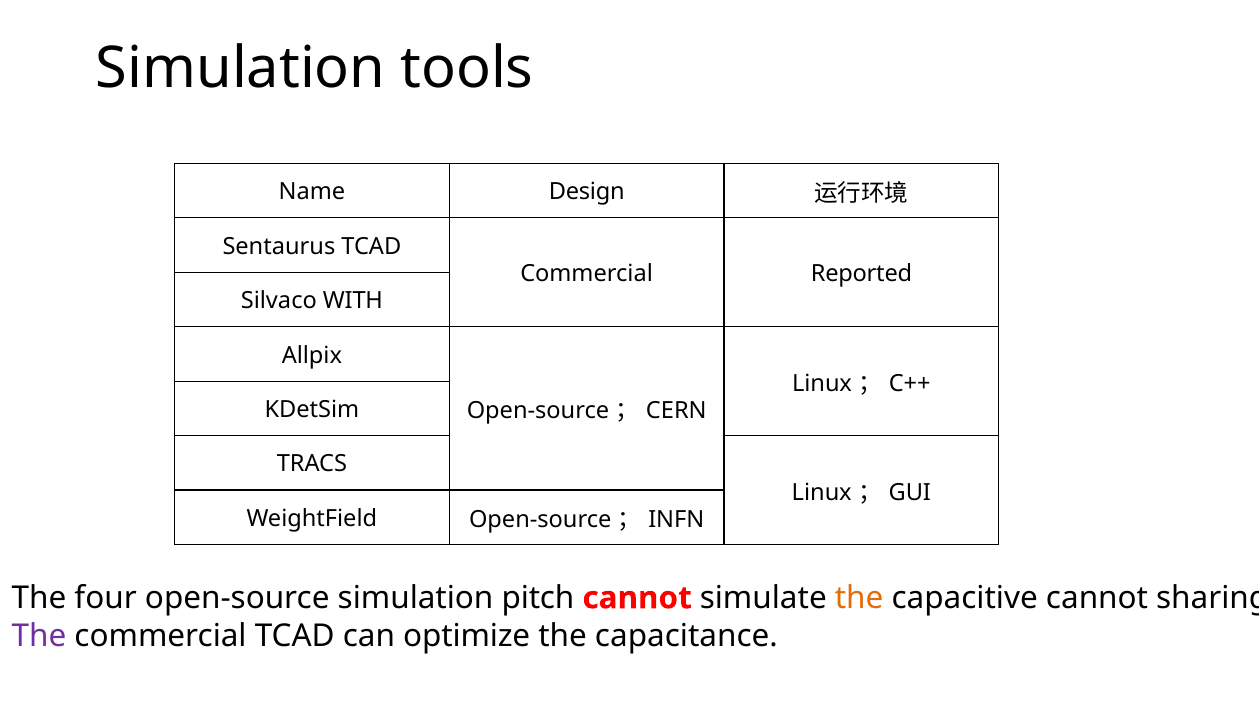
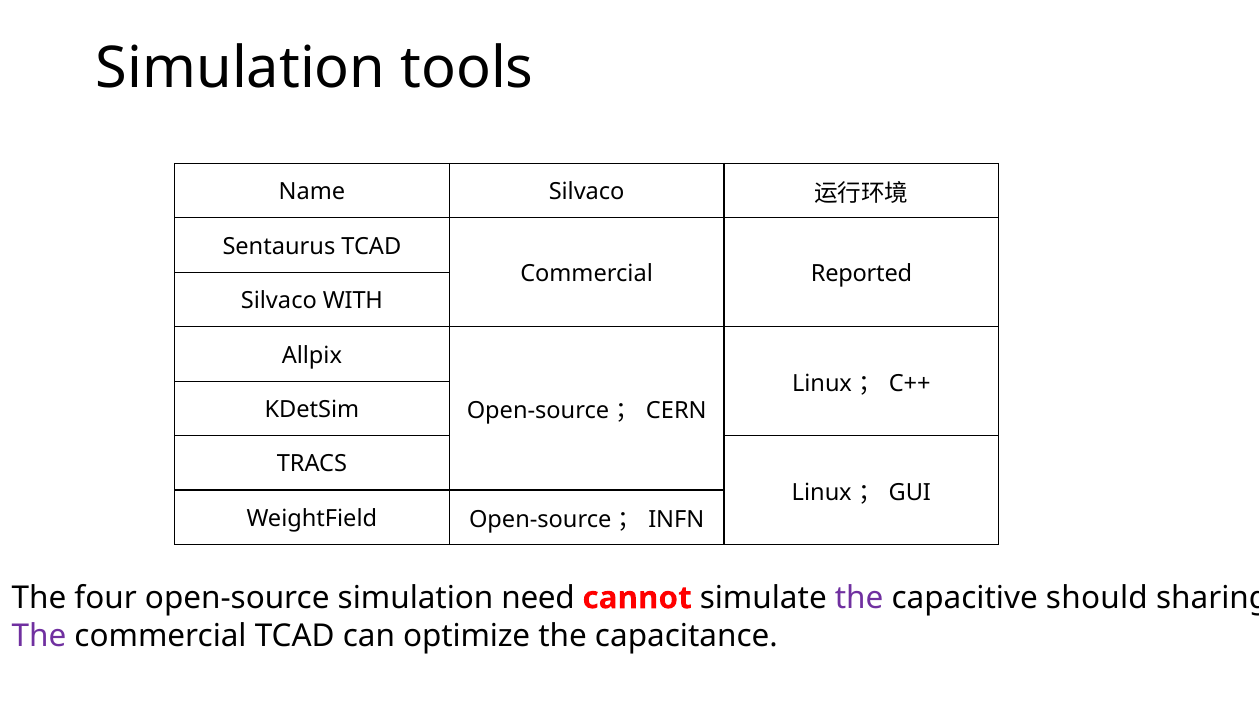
Name Design: Design -> Silvaco (587, 192)
pitch: pitch -> need (538, 598)
the colour: orange -> purple (859, 598)
capacitive cannot: cannot -> should (1097, 598)
